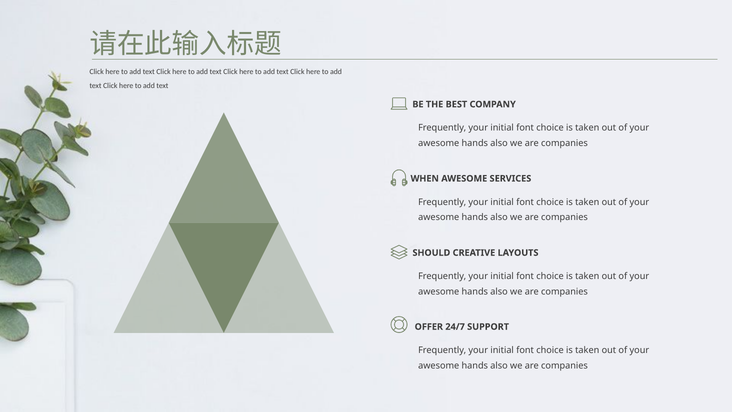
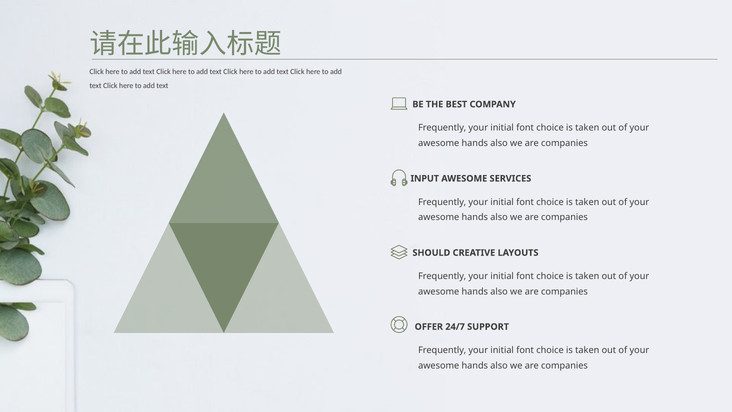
WHEN: WHEN -> INPUT (425, 178)
